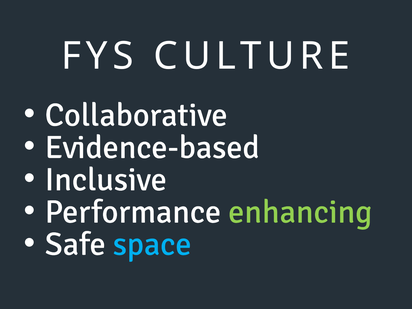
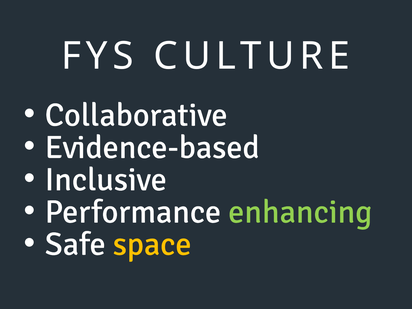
space colour: light blue -> yellow (152, 244)
